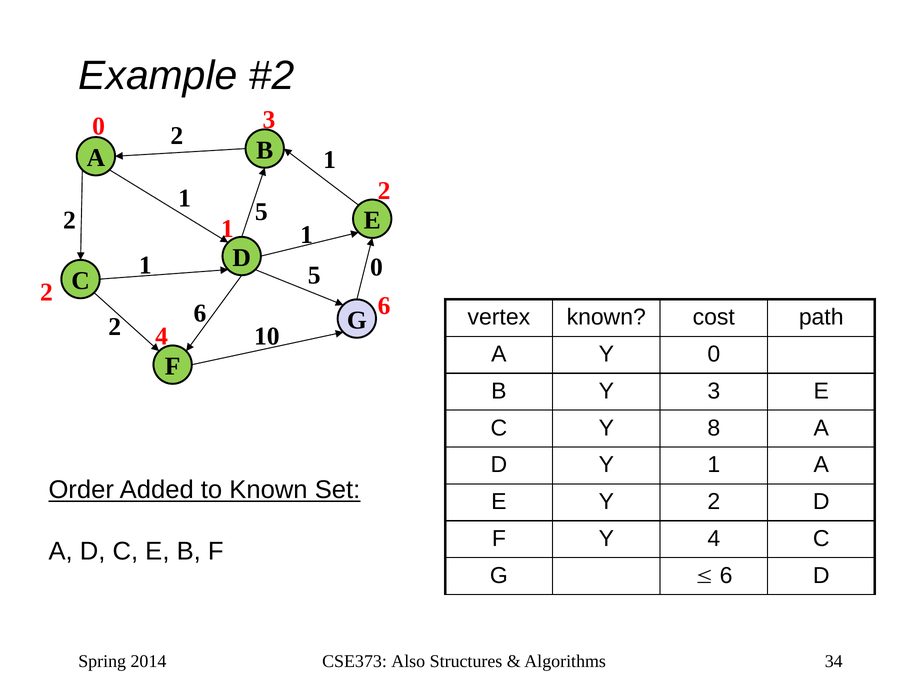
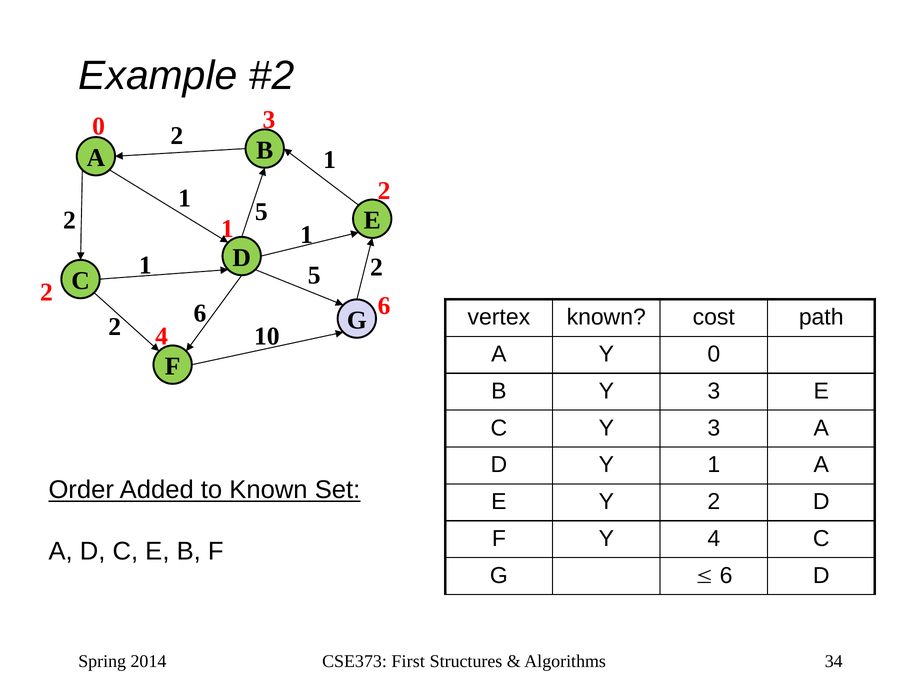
5 0: 0 -> 2 (376, 267)
C Y 8: 8 -> 3 (714, 428)
Also: Also -> First (408, 661)
